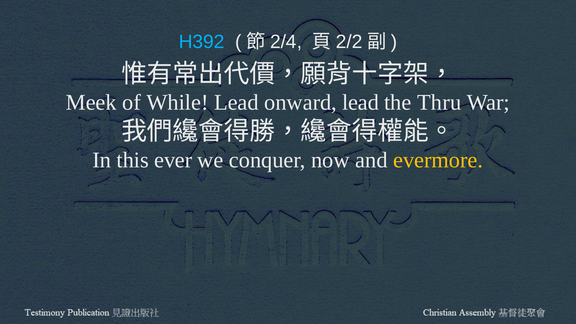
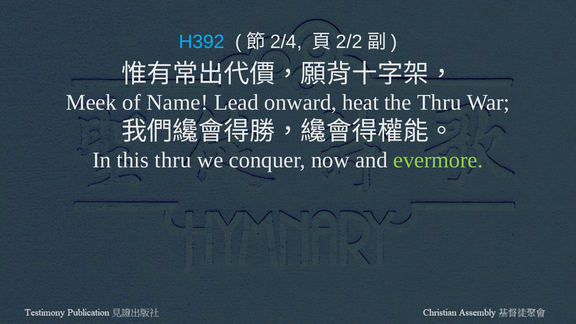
While: While -> Name (177, 103)
onward lead: lead -> heat (361, 103)
this ever: ever -> thru (173, 160)
evermore colour: yellow -> light green (438, 160)
